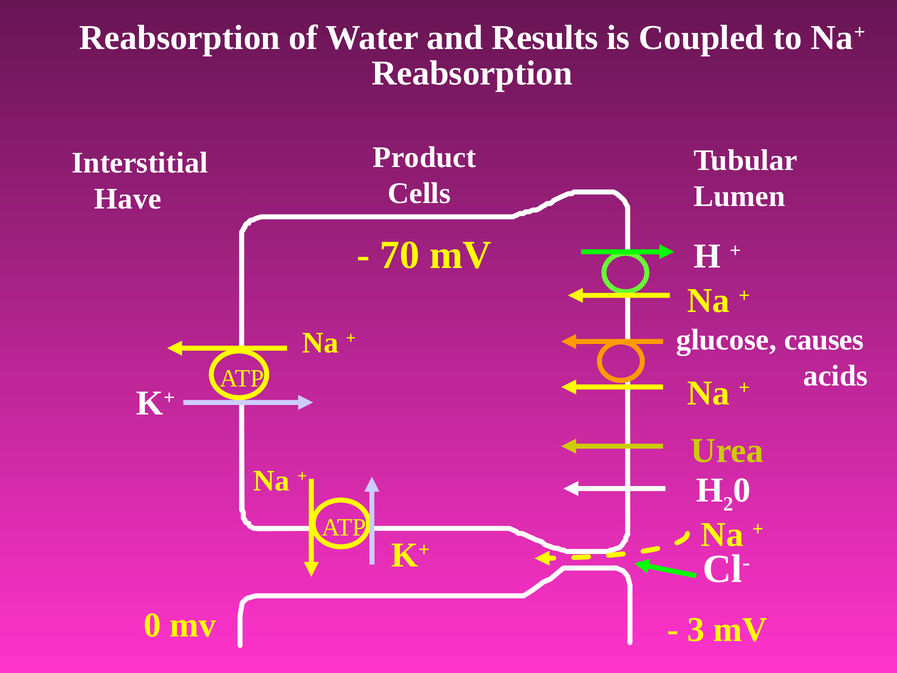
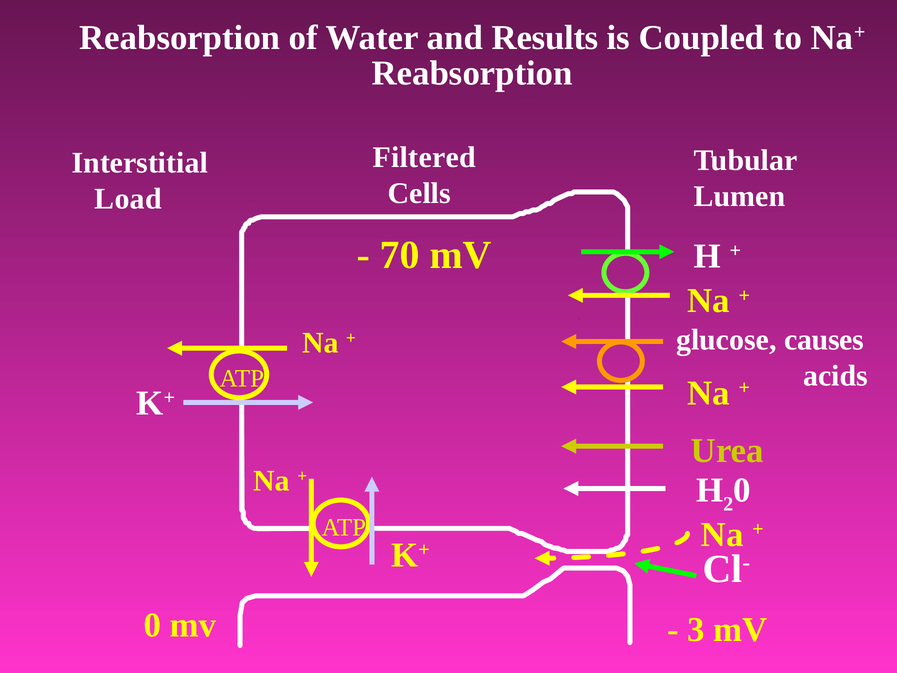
Product: Product -> Filtered (424, 157)
Have: Have -> Load (128, 199)
